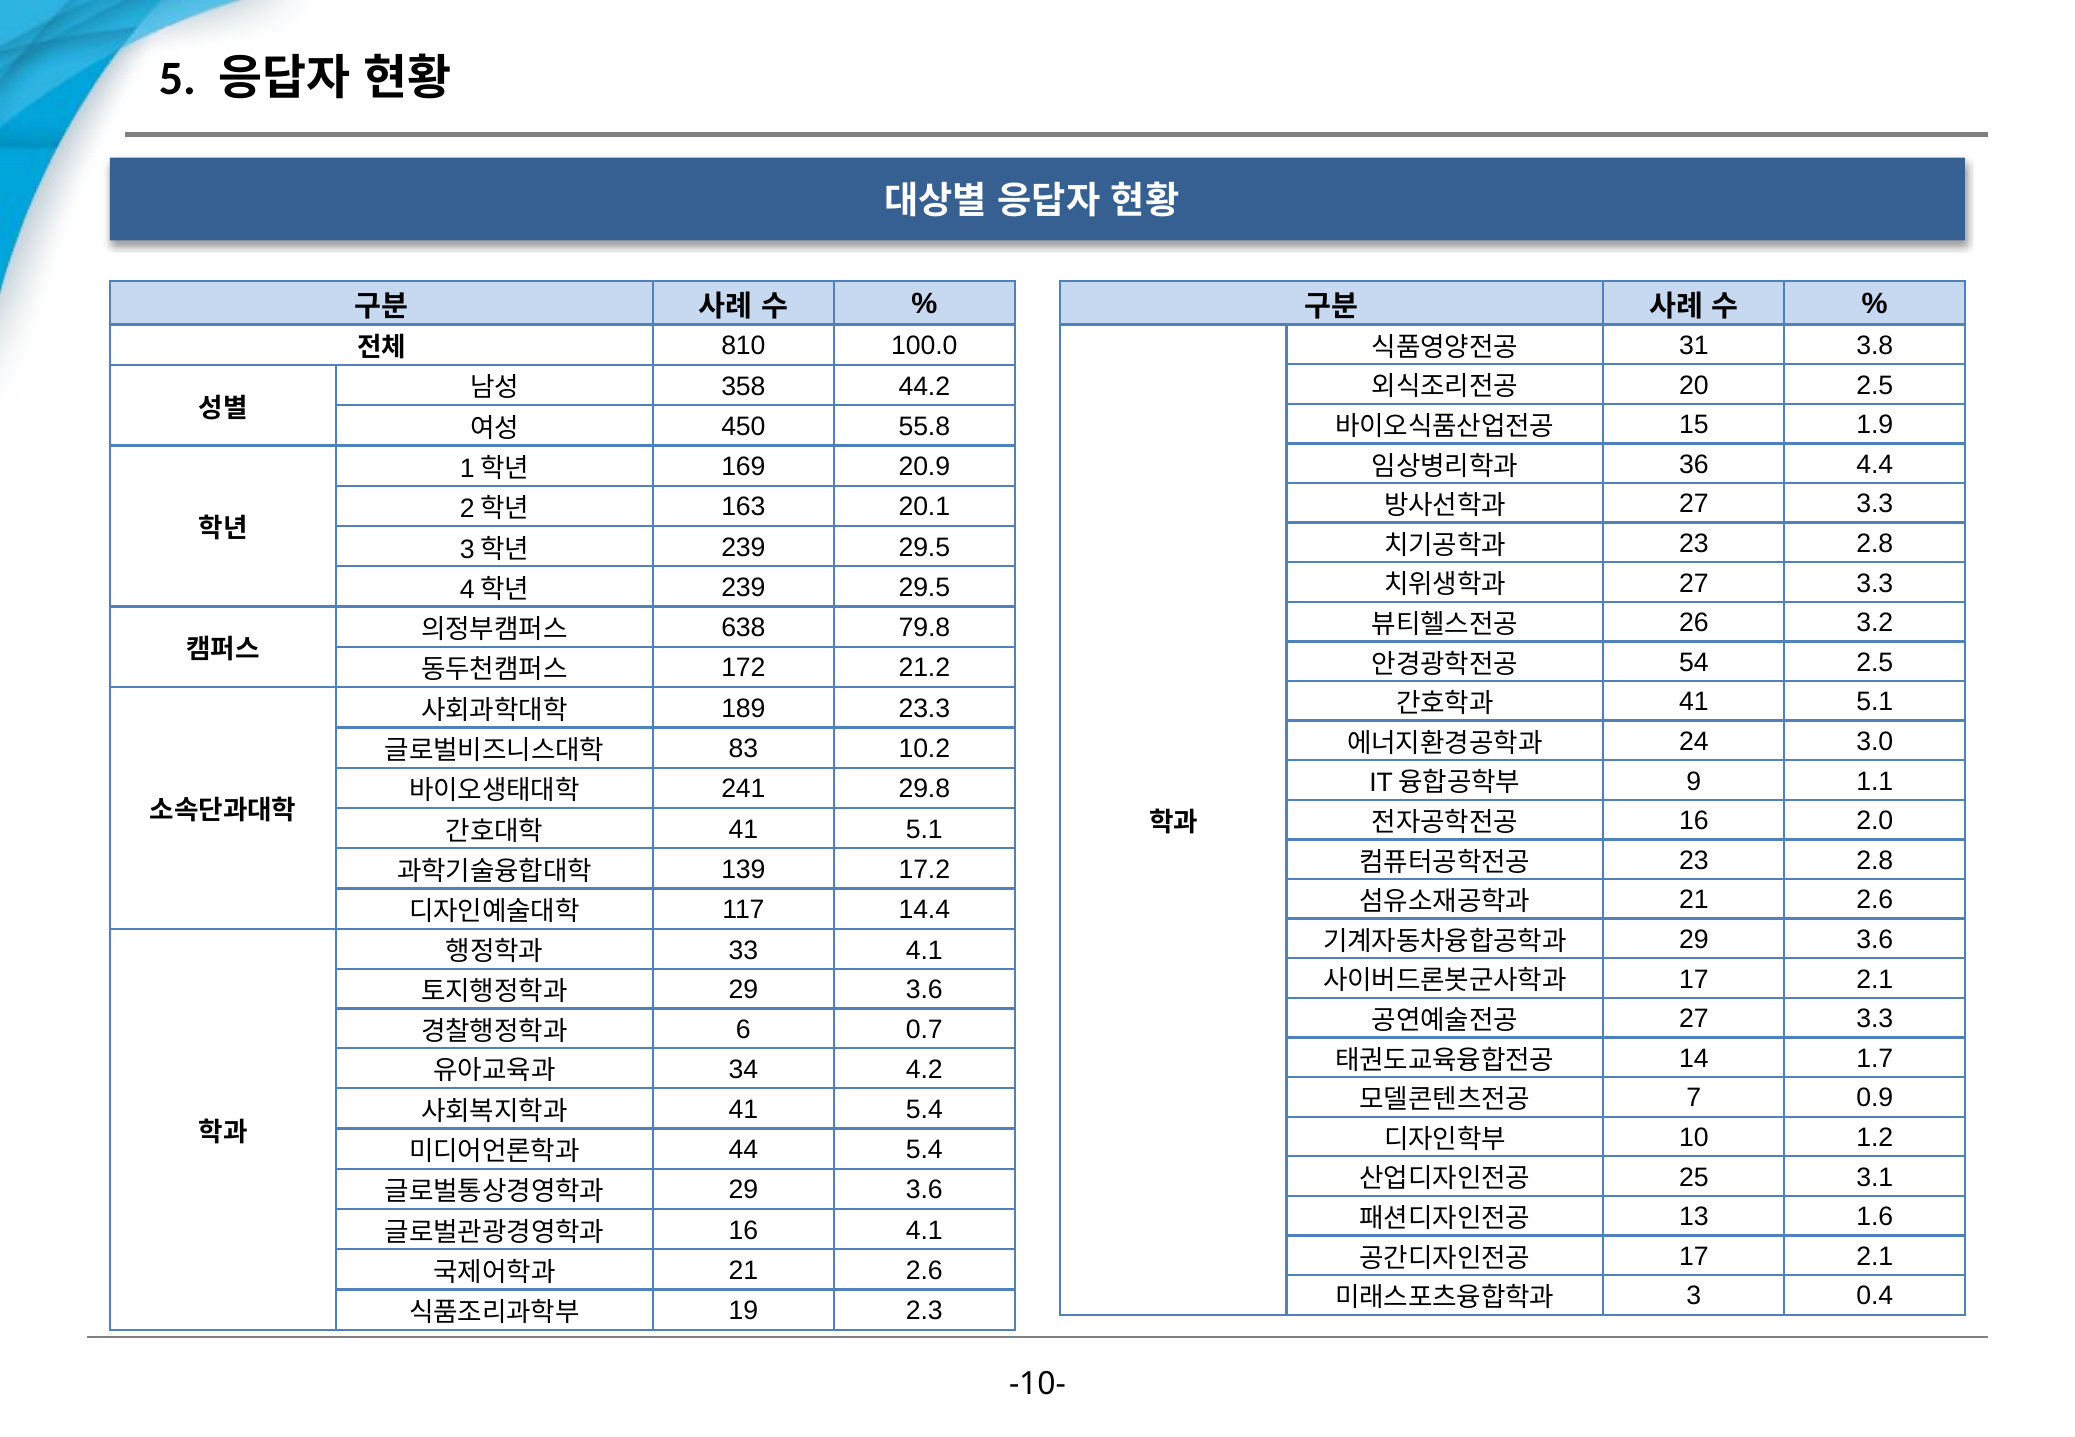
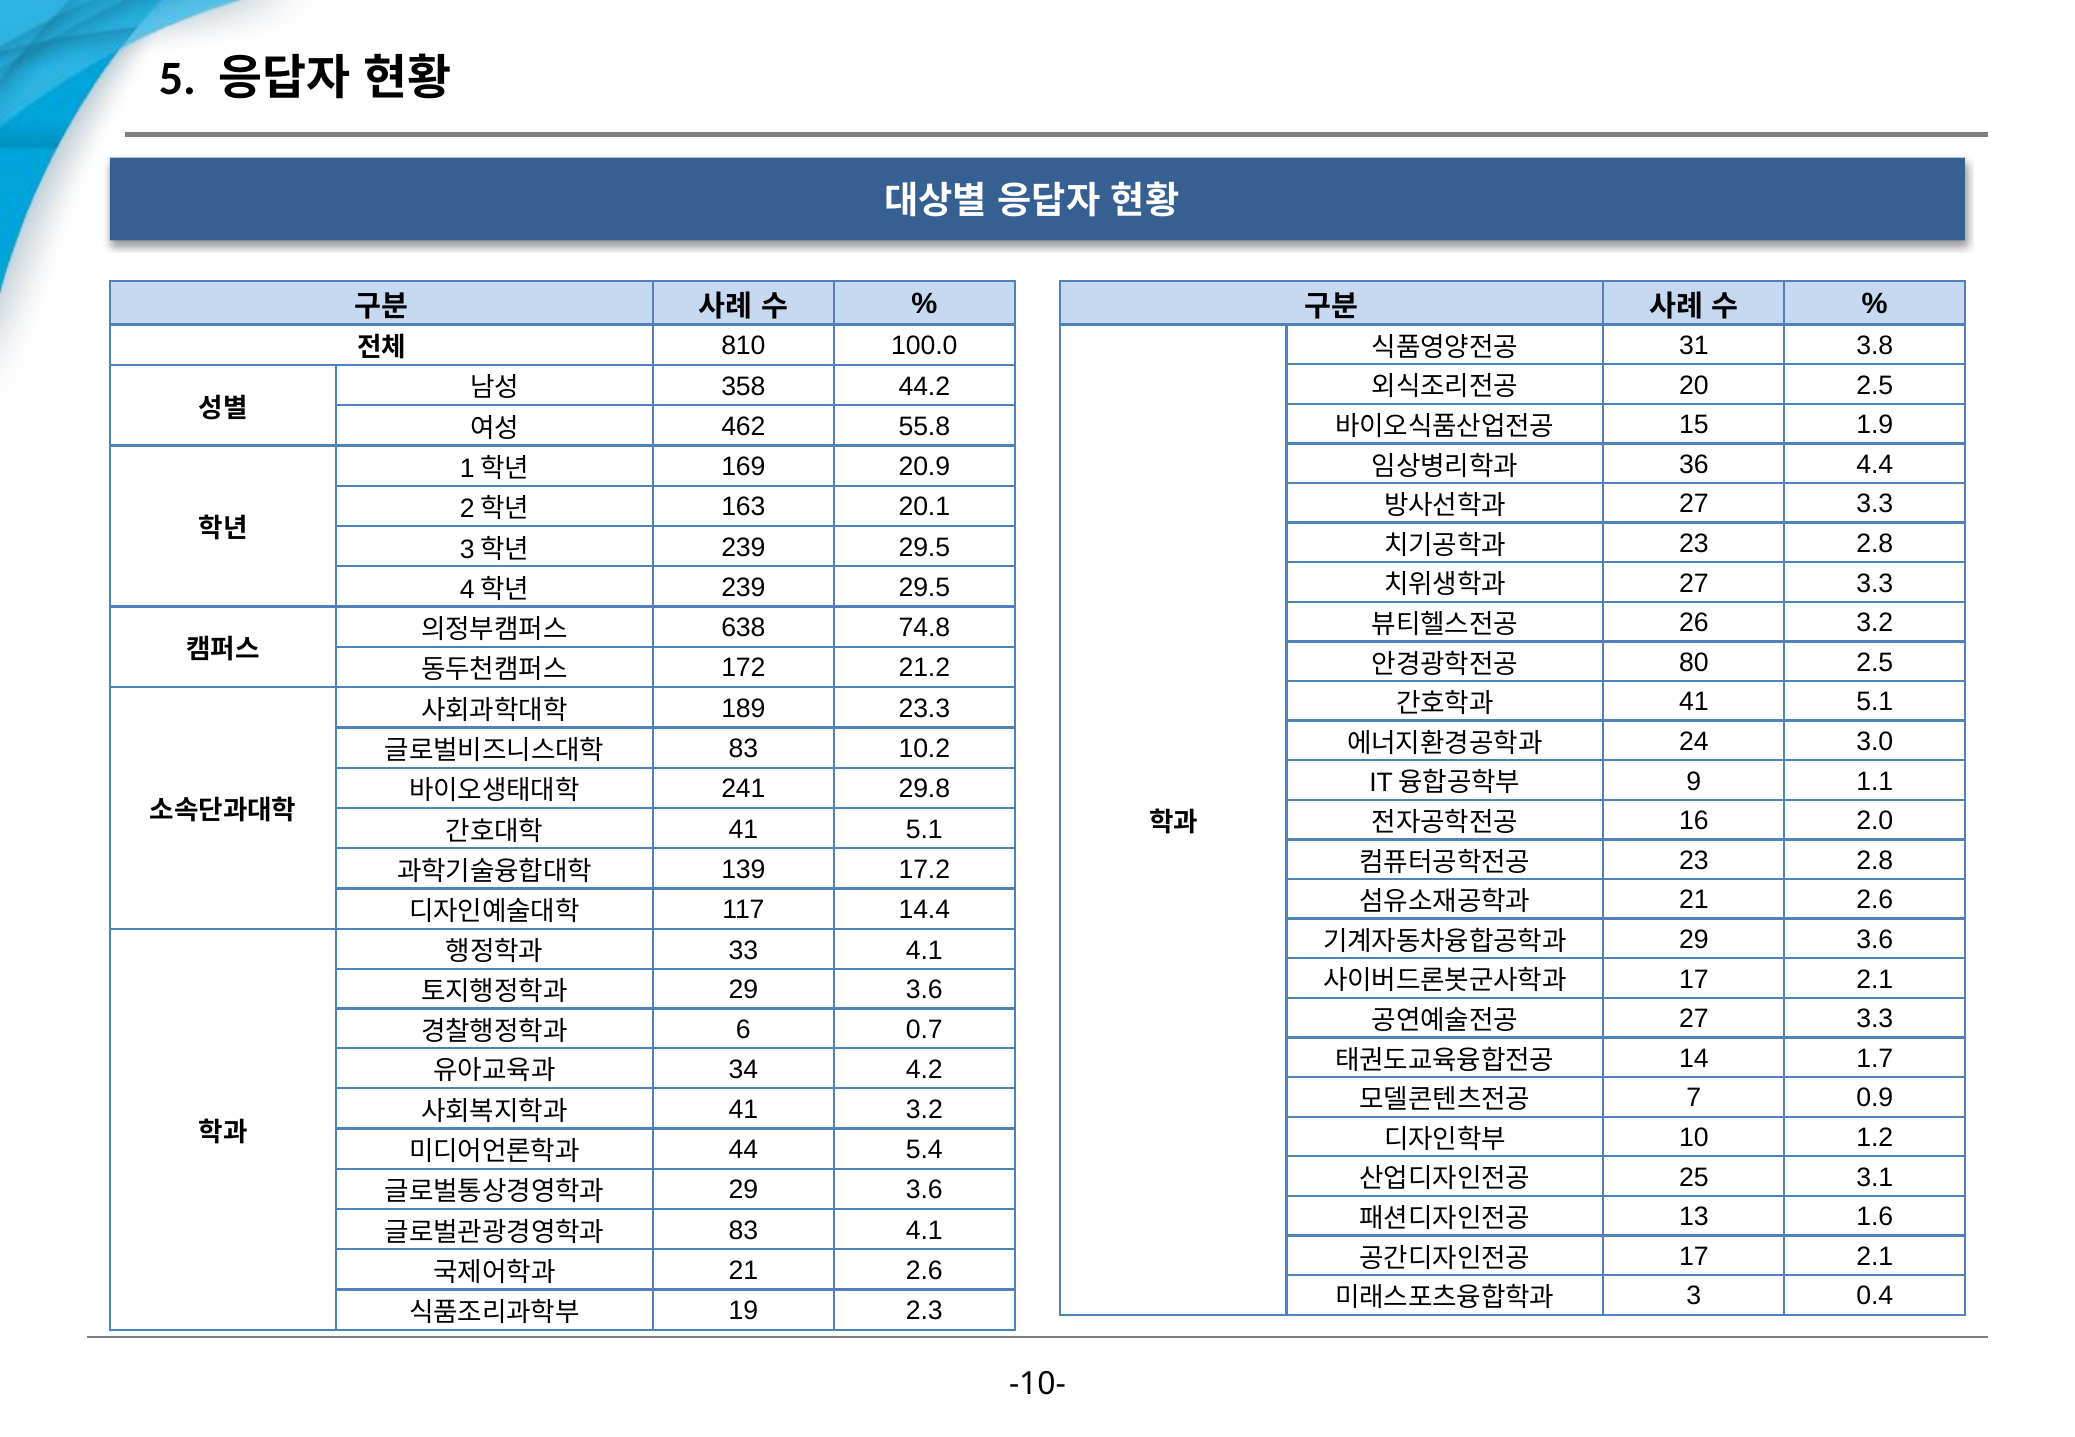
450: 450 -> 462 (743, 426)
79.8: 79.8 -> 74.8 (924, 627)
54: 54 -> 80 (1694, 662)
41 5.4: 5.4 -> 3.2 (924, 1109)
16: 16 -> 83 (743, 1230)
